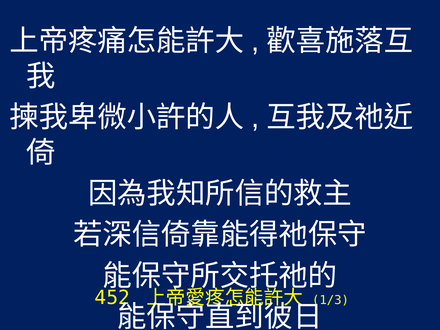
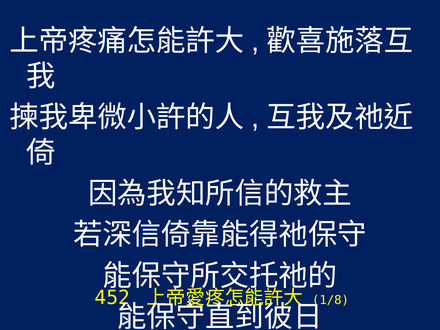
1/3: 1/3 -> 1/8 (330, 300)
